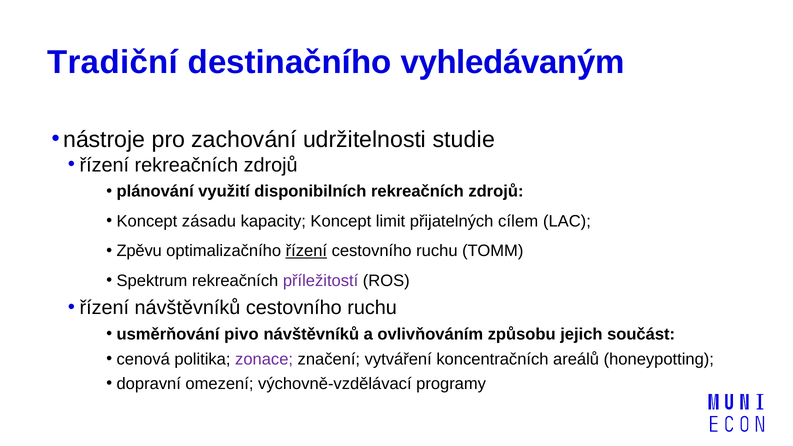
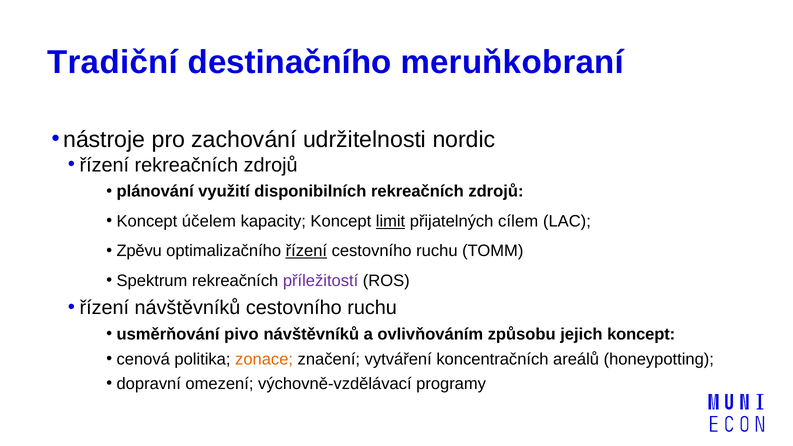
vyhledávaným: vyhledávaným -> meruňkobraní (512, 62)
studie: studie -> nordic (464, 139)
zásadu: zásadu -> účelem (209, 221)
limit underline: none -> present (391, 221)
jejich součást: součást -> koncept (641, 334)
zonace colour: purple -> orange (264, 359)
